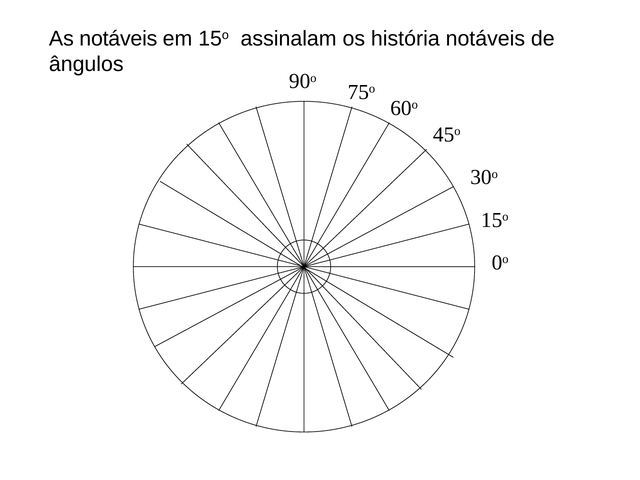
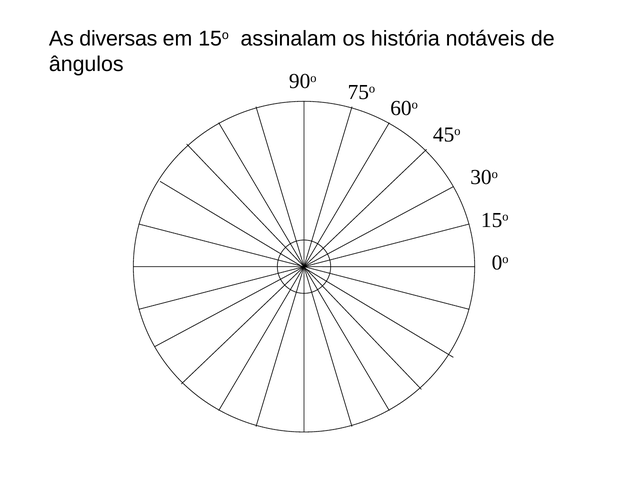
As notáveis: notáveis -> diversas (118, 39)
